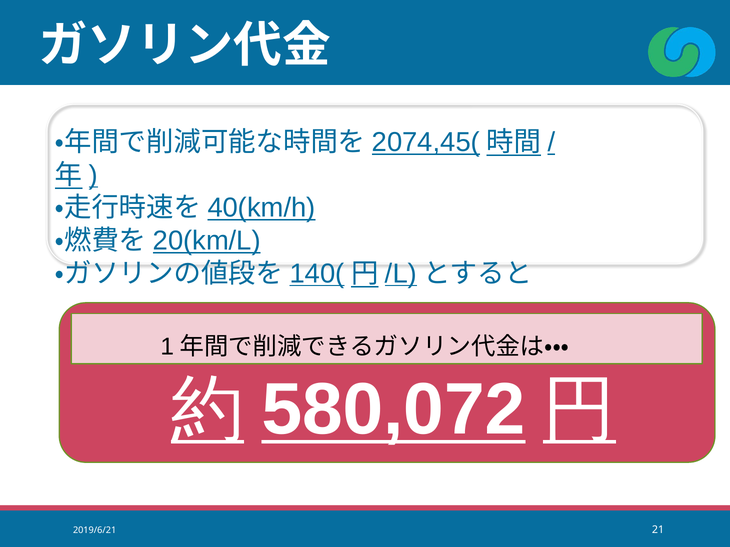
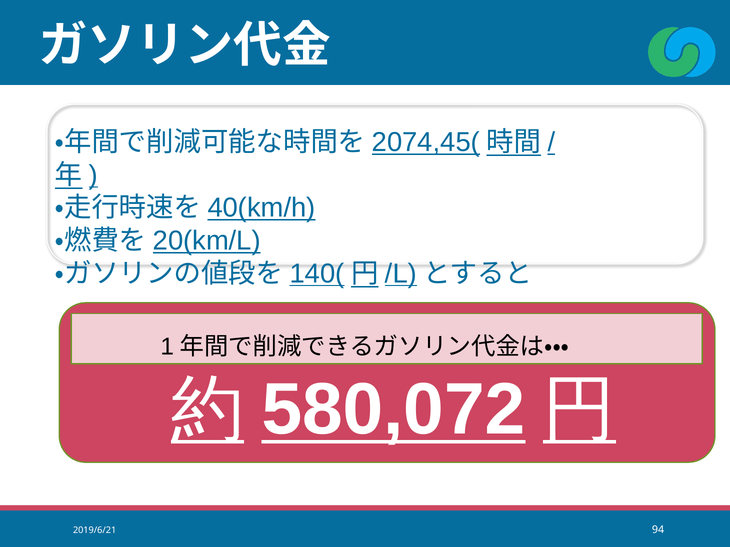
21: 21 -> 94 (658, 530)
